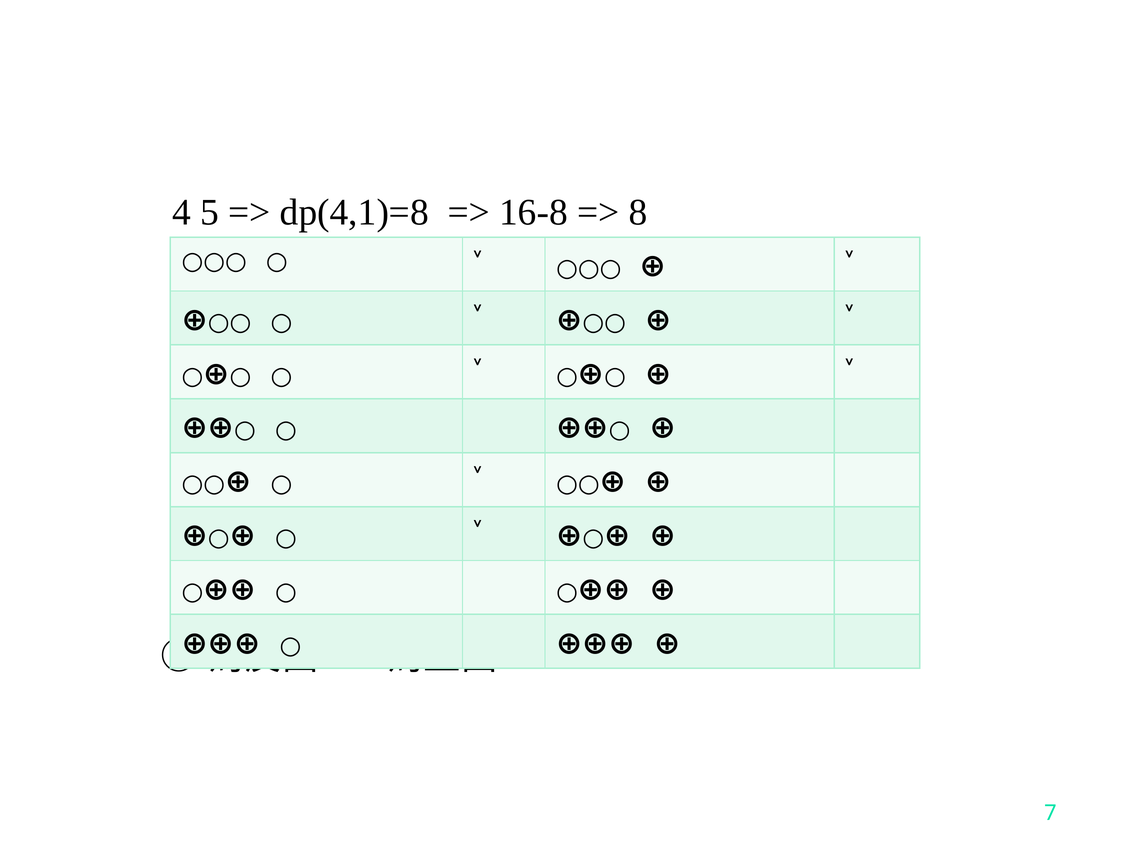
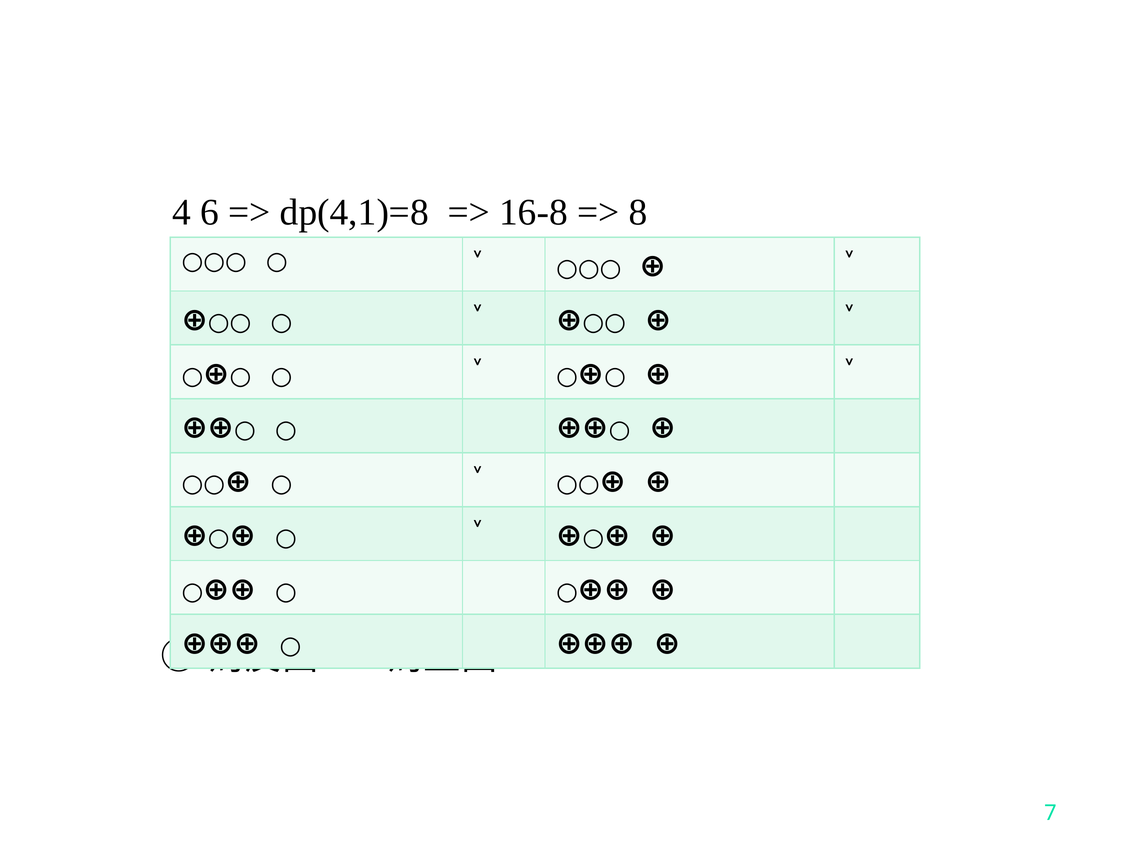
5: 5 -> 6 (210, 212)
